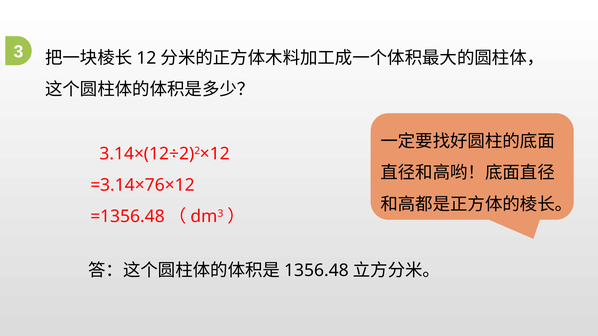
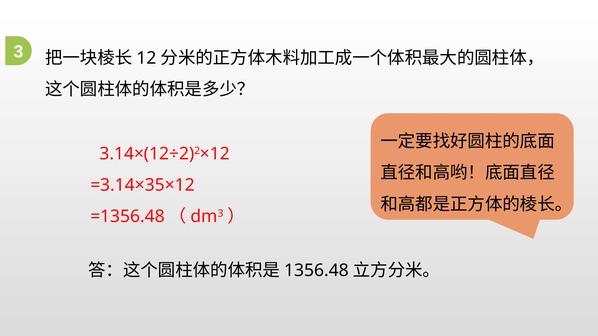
=3.14×76×12: =3.14×76×12 -> =3.14×35×12 (143, 185)
